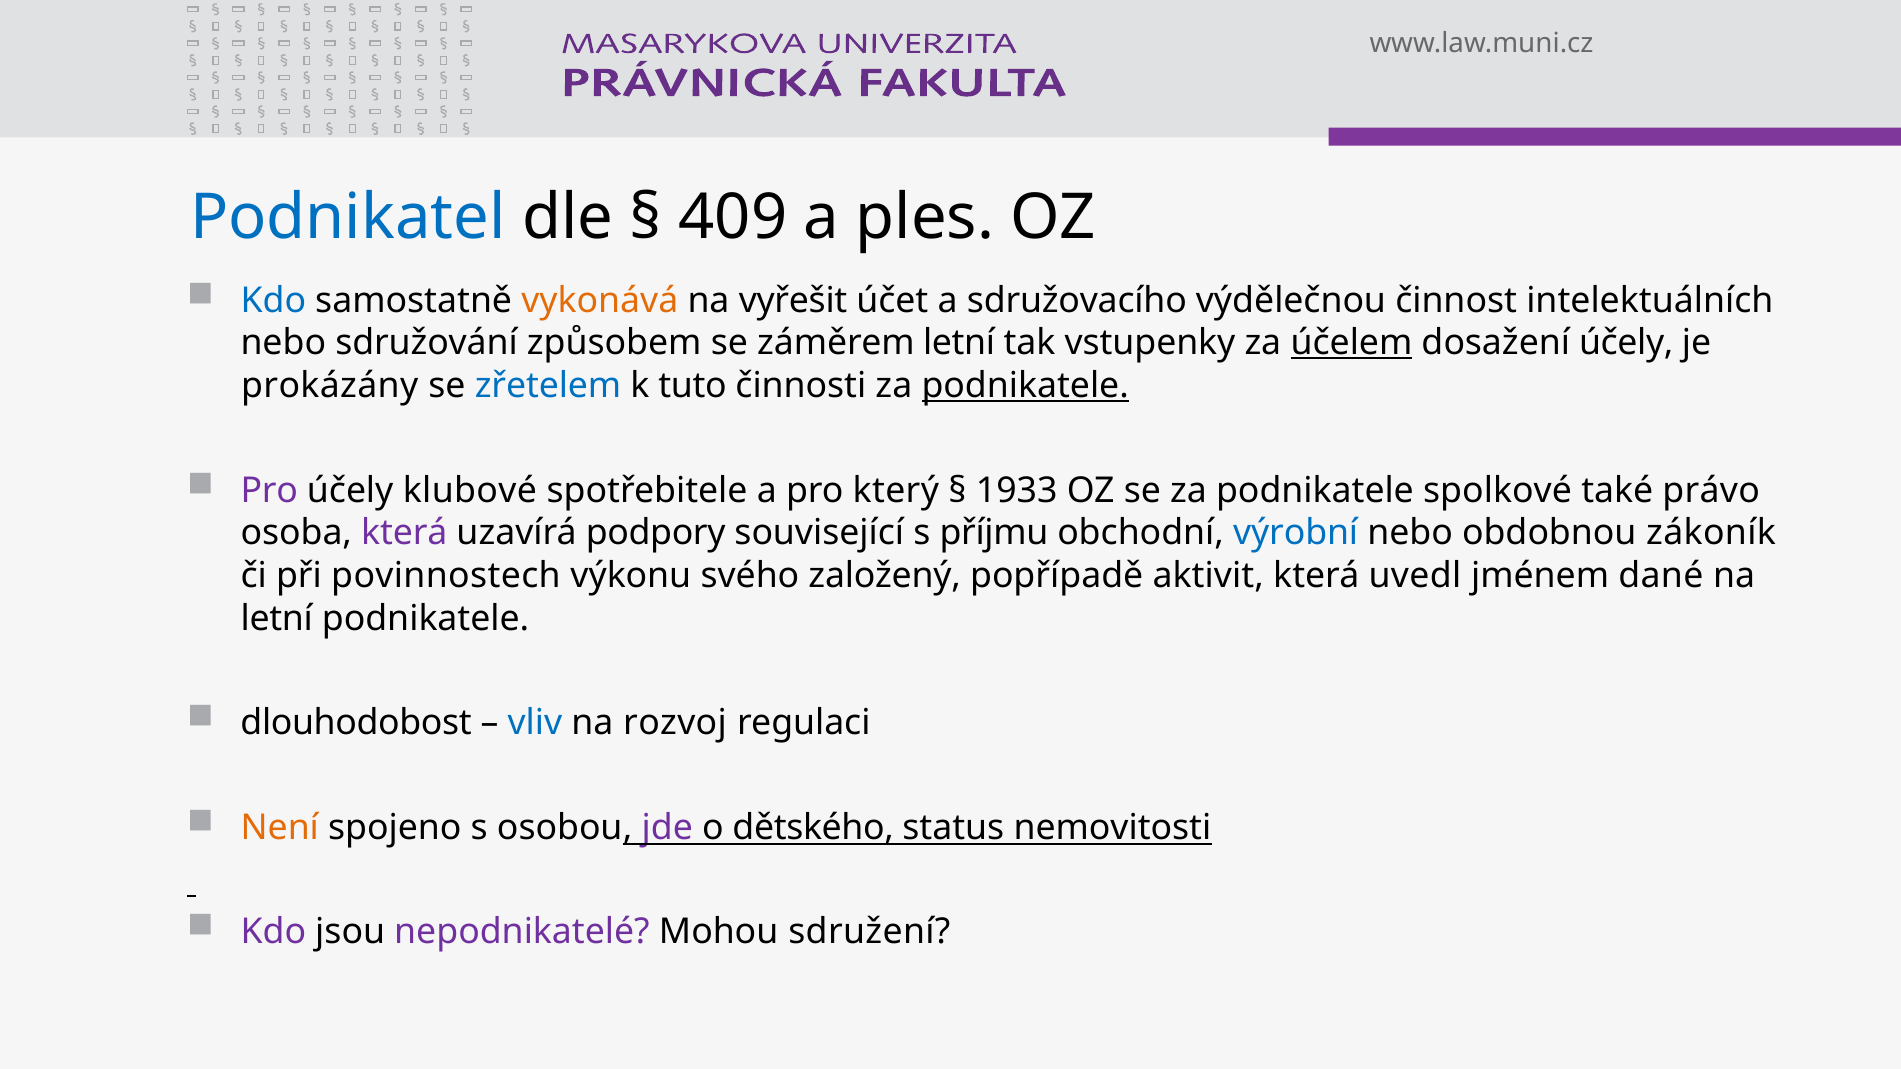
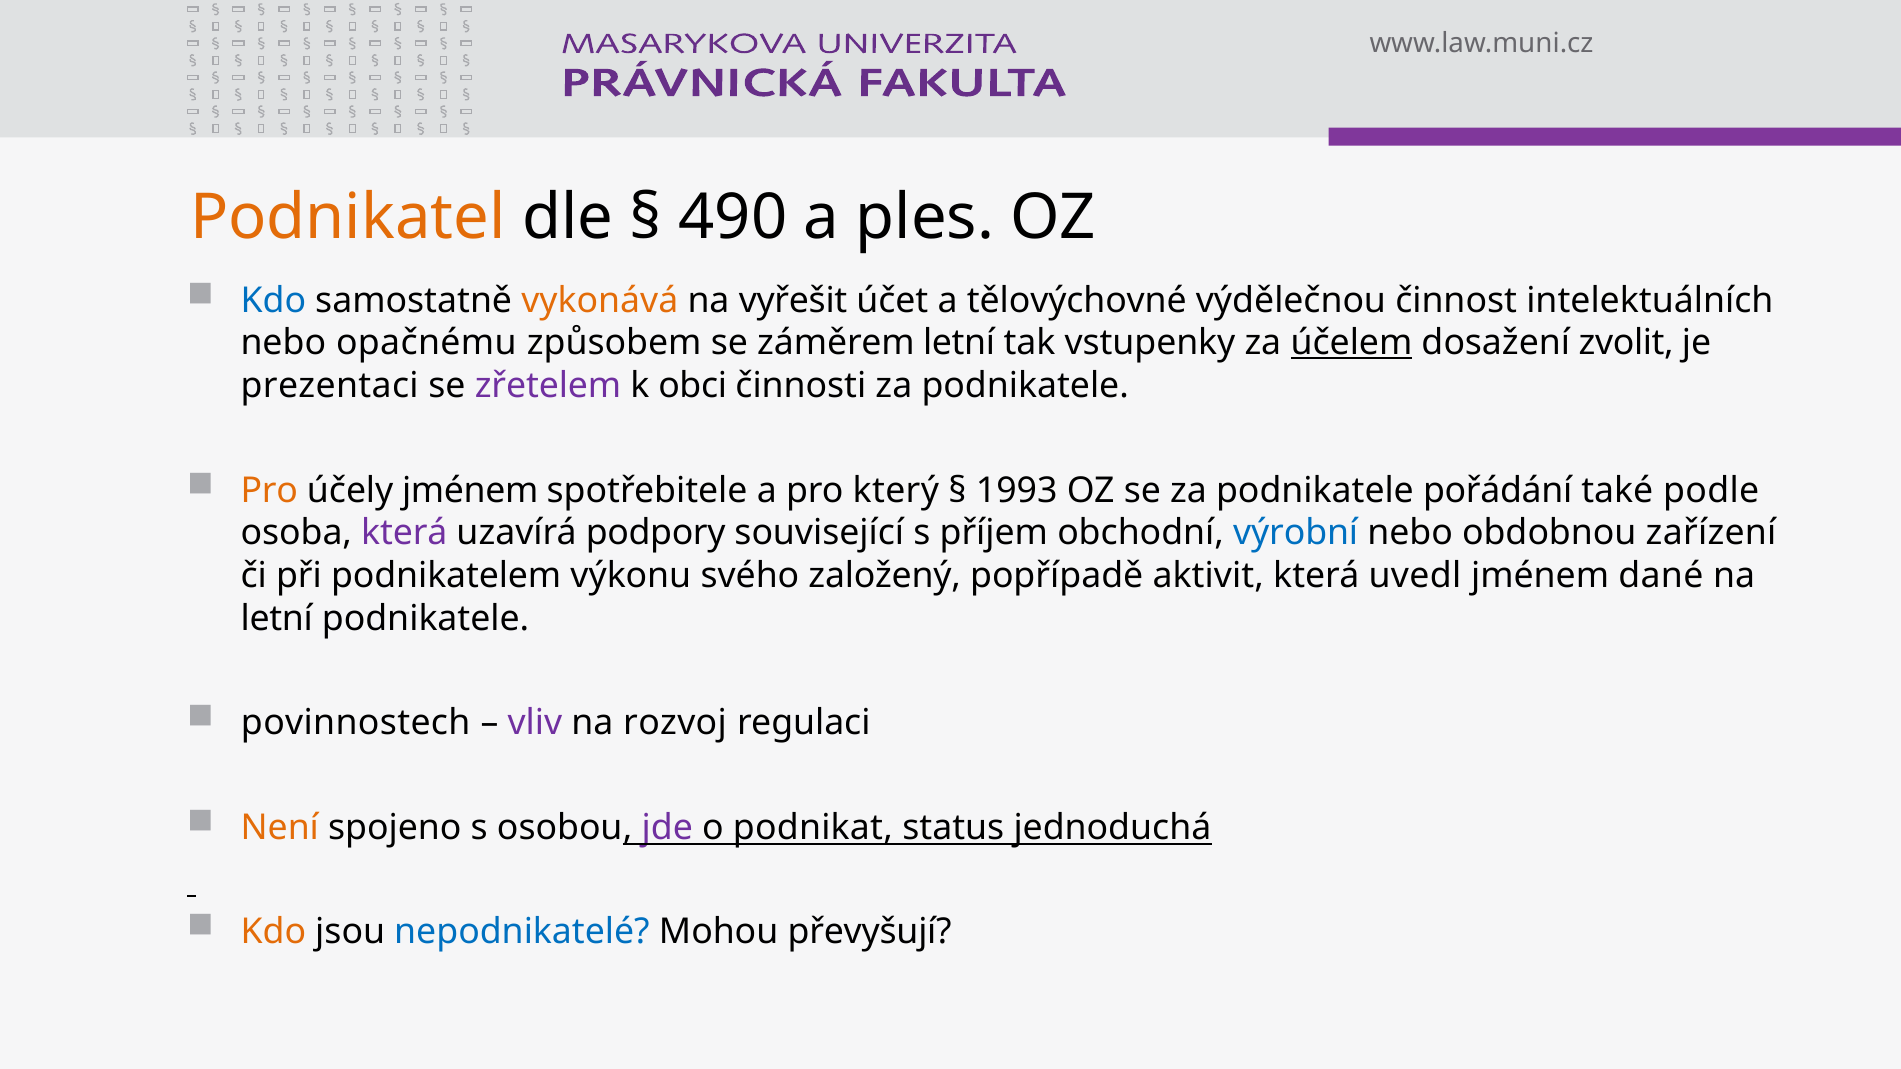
Podnikatel colour: blue -> orange (348, 218)
409: 409 -> 490 (733, 218)
sdružovacího: sdružovacího -> tělovýchovné (1077, 300)
sdružování: sdružování -> opačnému (426, 343)
dosažení účely: účely -> zvolit (1626, 343)
prokázány: prokázány -> prezentaci (330, 386)
zřetelem colour: blue -> purple (548, 386)
tuto: tuto -> obci (693, 386)
podnikatele underline: present -> none (1025, 386)
Pro colour: purple -> orange (269, 490)
účely klubové: klubové -> jménem (470, 490)
1933: 1933 -> 1993 (1017, 490)
spolkové: spolkové -> pořádání (1498, 490)
právo: právo -> podle (1711, 490)
příjmu: příjmu -> příjem (994, 533)
zákoník: zákoník -> zařízení (1711, 533)
povinnostech: povinnostech -> podnikatelem (446, 576)
dlouhodobost: dlouhodobost -> povinnostech (356, 723)
vliv colour: blue -> purple (535, 723)
dětského: dětského -> podnikat (813, 828)
nemovitosti: nemovitosti -> jednoduchá (1112, 828)
Kdo colour: purple -> orange (273, 932)
nepodnikatelé colour: purple -> blue (522, 932)
sdružení: sdružení -> převyšují (870, 932)
